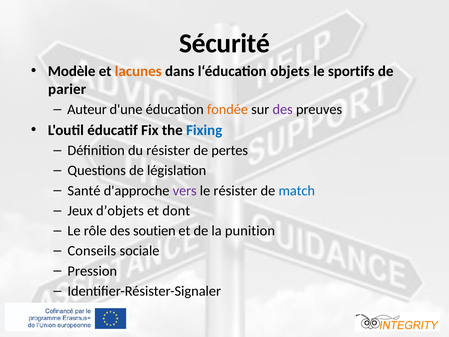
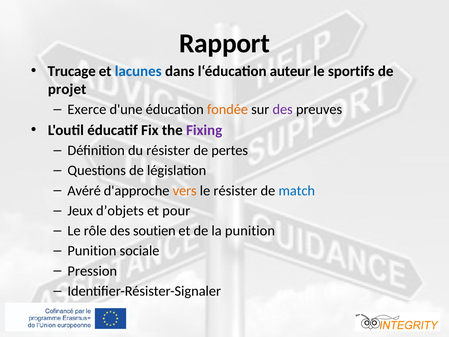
Sécurité: Sécurité -> Rapport (225, 43)
Modèle: Modèle -> Trucage (72, 71)
lacunes colour: orange -> blue (138, 71)
objets: objets -> auteur (290, 71)
parier: parier -> projet (67, 89)
Auteur: Auteur -> Exerce (87, 109)
Fixing colour: blue -> purple (204, 130)
Santé: Santé -> Avéré (84, 191)
vers colour: purple -> orange (185, 191)
dont: dont -> pour (176, 211)
Conseils: Conseils -> Punition (92, 251)
